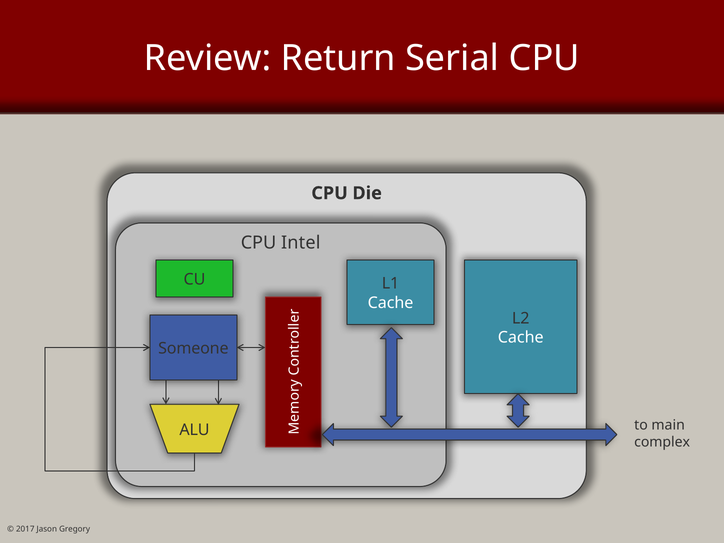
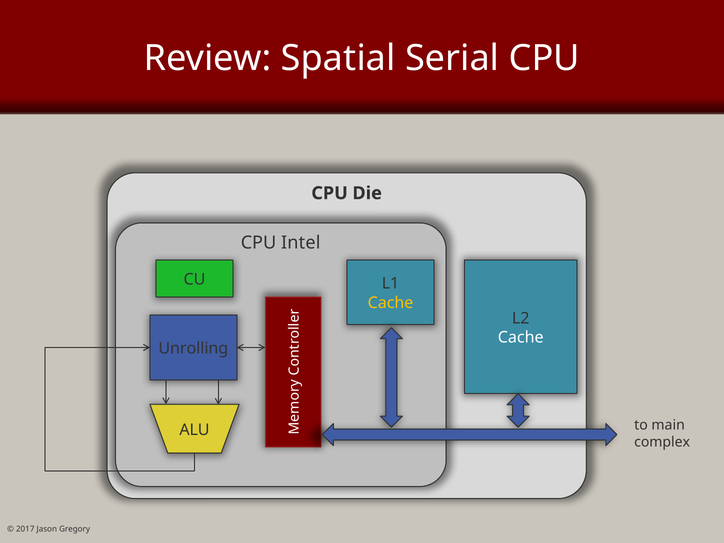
Return: Return -> Spatial (338, 58)
Cache colour: white -> yellow (391, 303)
Someone: Someone -> Unrolling (193, 349)
